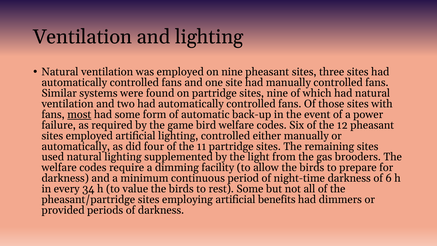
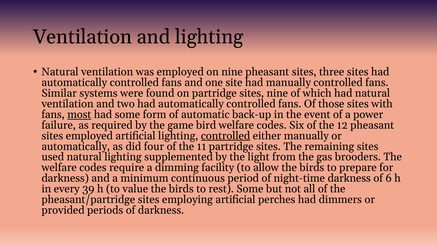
controlled underline: none -> present (226, 136)
34: 34 -> 39 (88, 189)
benefits: benefits -> perches (277, 199)
